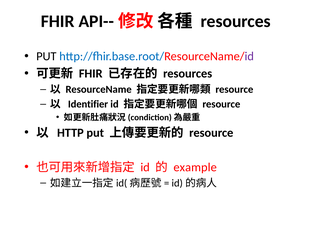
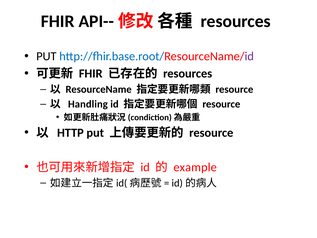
Identifier: Identifier -> Handling (88, 104)
